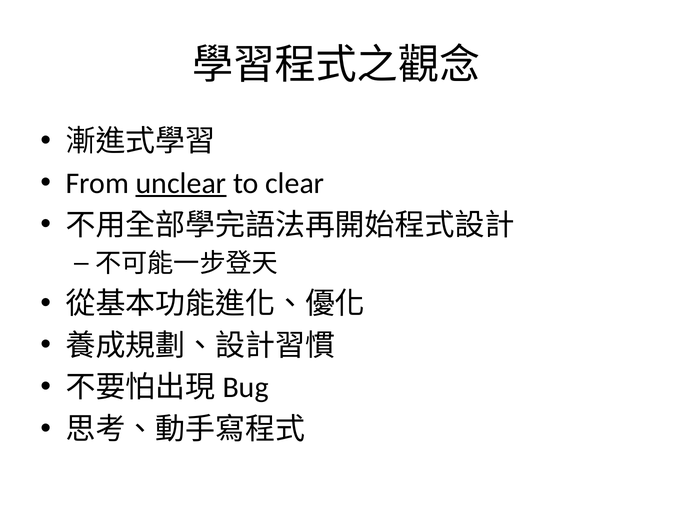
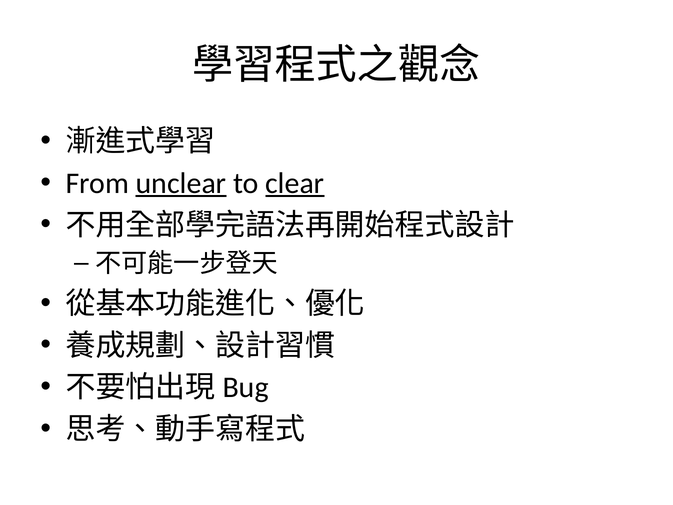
clear underline: none -> present (295, 183)
